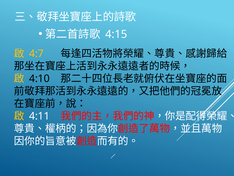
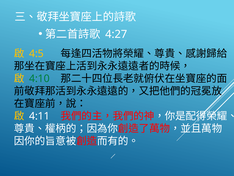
4:15: 4:15 -> 4:27 (116, 34)
4:7: 4:7 -> 4:5 (36, 53)
4:10 colour: black -> green (39, 78)
